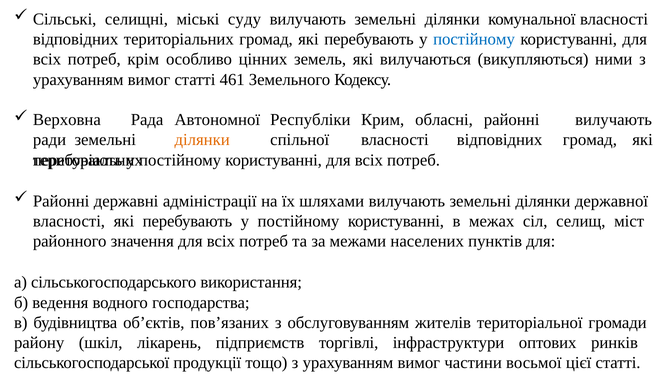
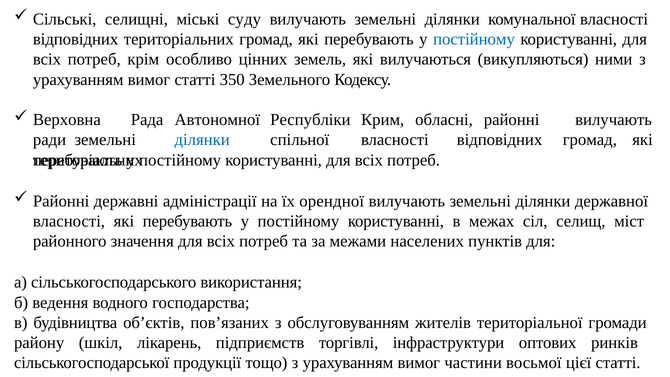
461: 461 -> 350 (232, 79)
ділянки colour: orange -> blue (202, 140)
шляхами: шляхами -> орендної (332, 201)
